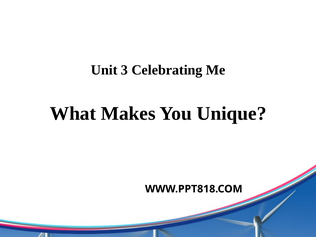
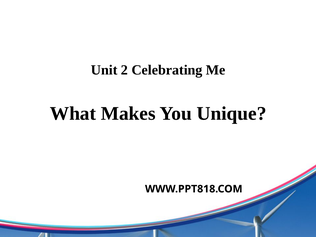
3: 3 -> 2 (124, 70)
